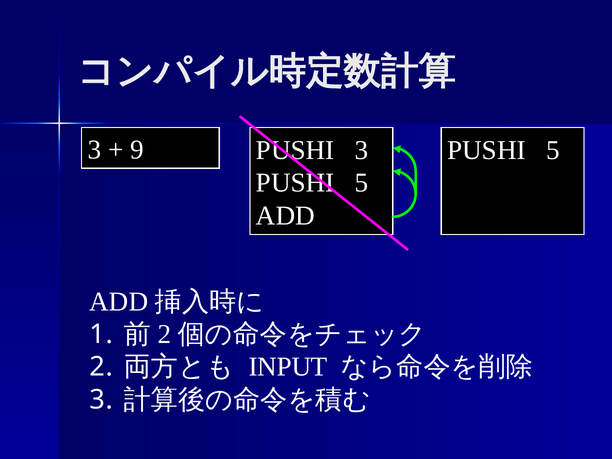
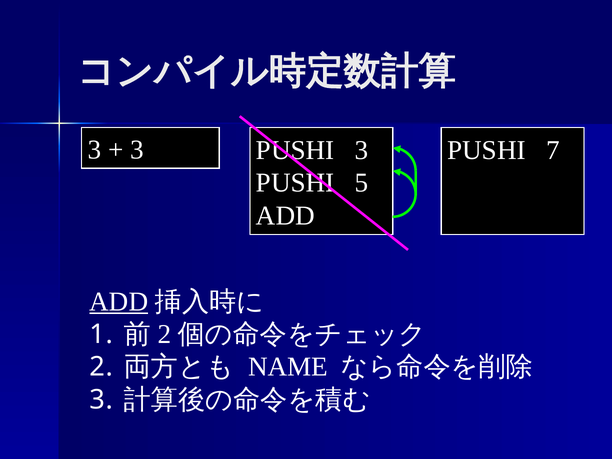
9: 9 -> 3 (137, 150)
5: 5 -> 7 (553, 150)
ADD underline: none -> present (119, 302)
INPUT: INPUT -> NAME (288, 367)
